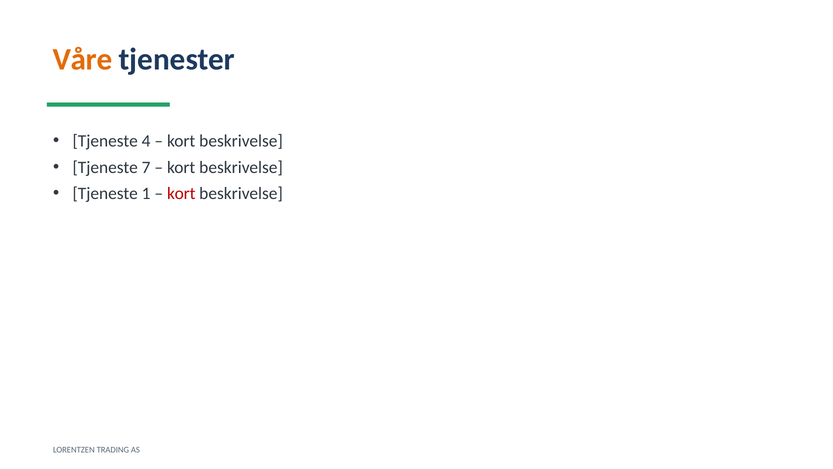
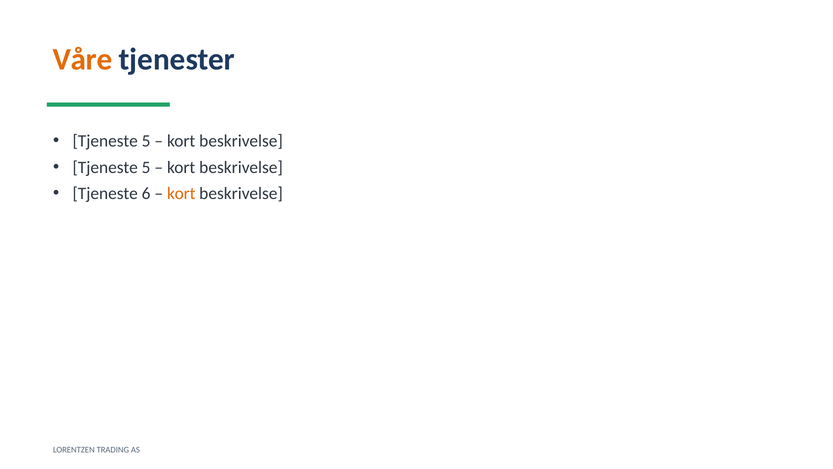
4: 4 -> 5 (146, 141)
7: 7 -> 5 (146, 167)
1: 1 -> 6 (146, 193)
kort colour: red -> orange (181, 193)
